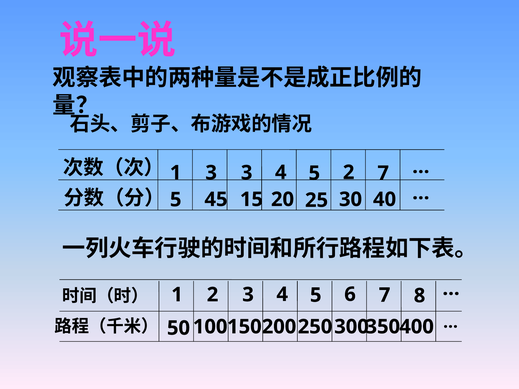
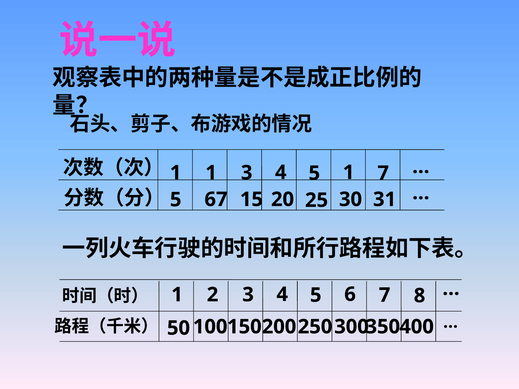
1 3: 3 -> 1 (211, 173)
5 2: 2 -> 1 (349, 172)
45: 45 -> 67 (216, 200)
40: 40 -> 31 (385, 200)
